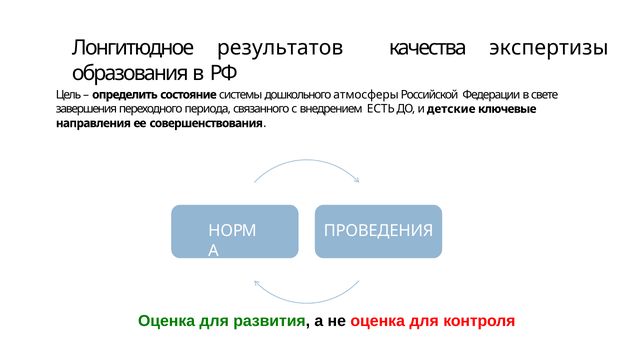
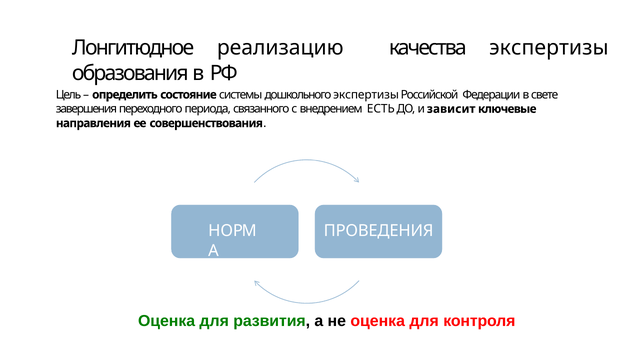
результатов: результатов -> реализацию (280, 48)
дошкольного атмосферы: атмосферы -> экспертизы (366, 95)
детские: детские -> зависит (451, 109)
